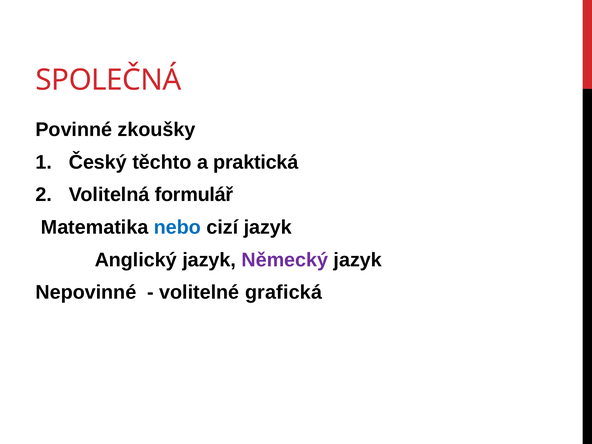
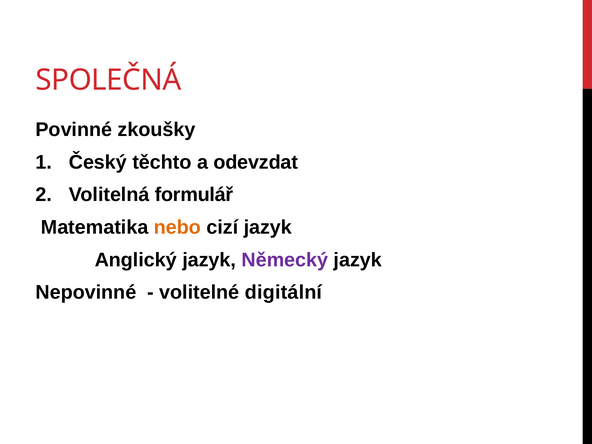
praktická: praktická -> odevzdat (256, 162)
nebo colour: blue -> orange (177, 227)
grafická: grafická -> digitální (284, 292)
